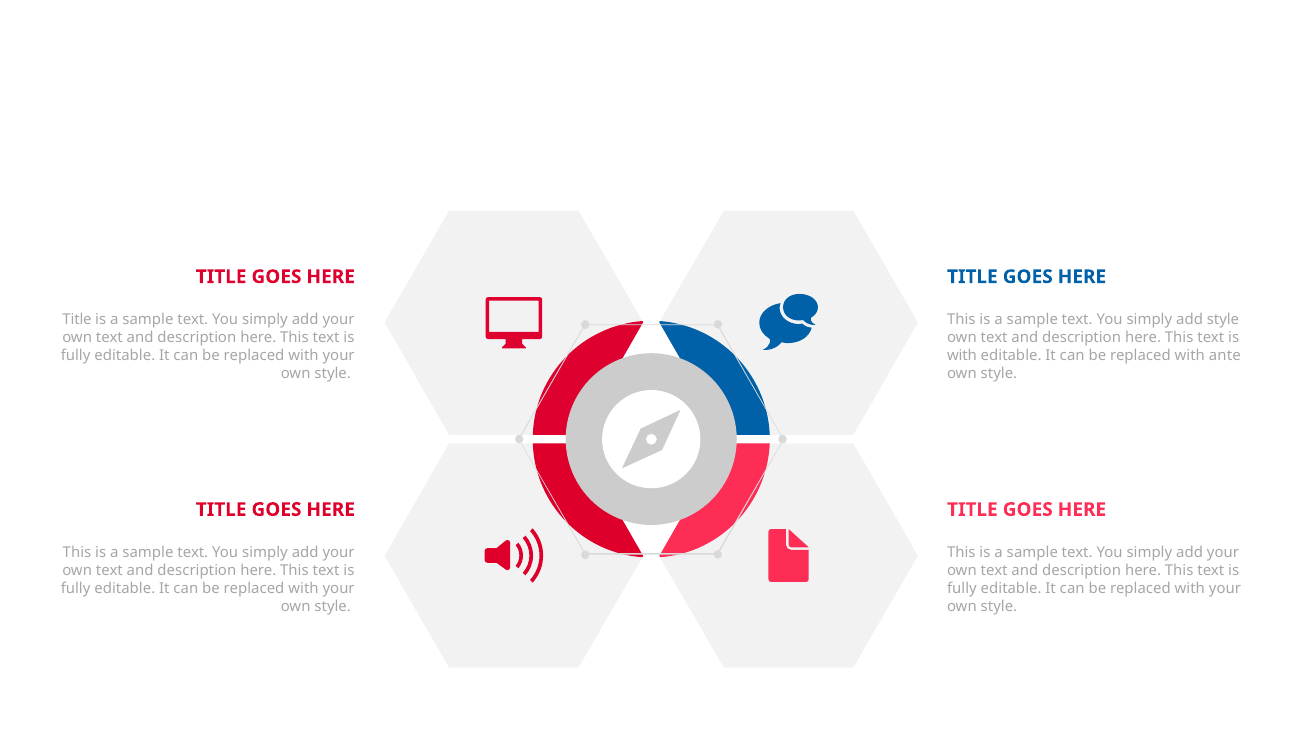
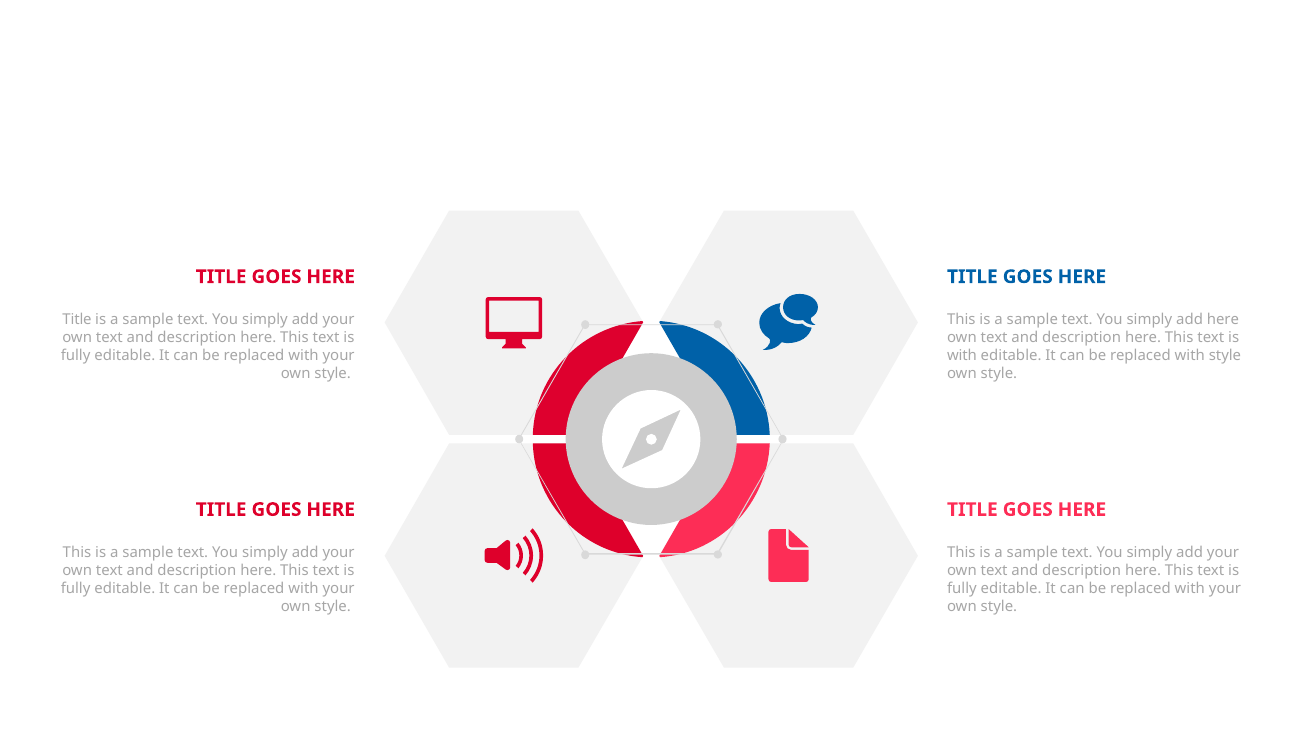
add style: style -> here (1223, 320)
with ante: ante -> style (1225, 356)
